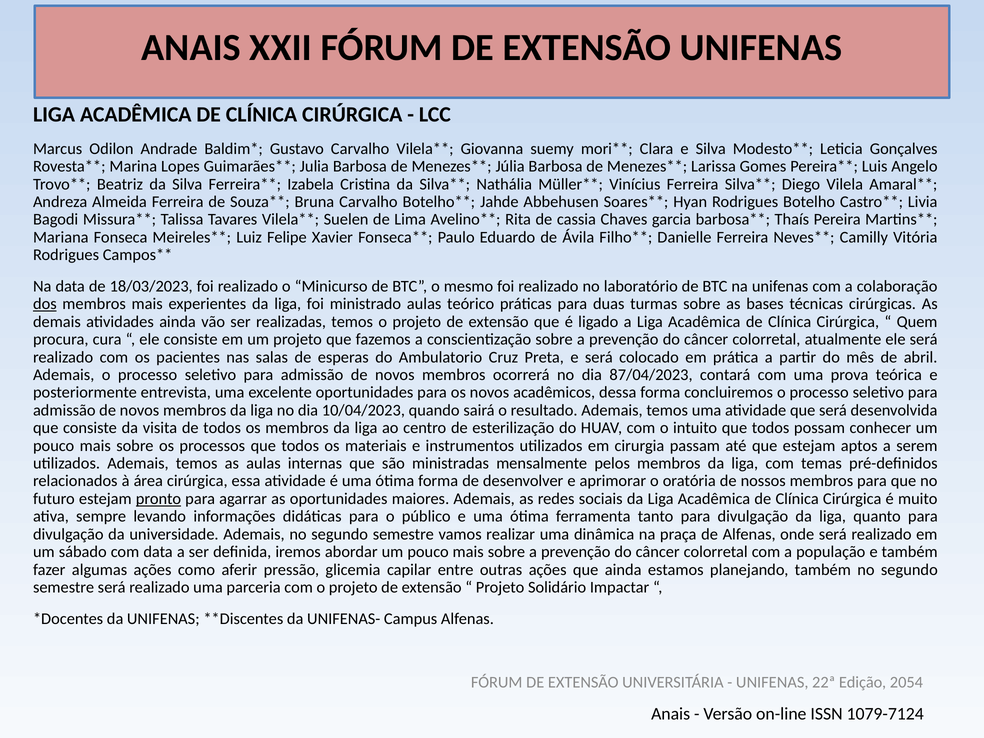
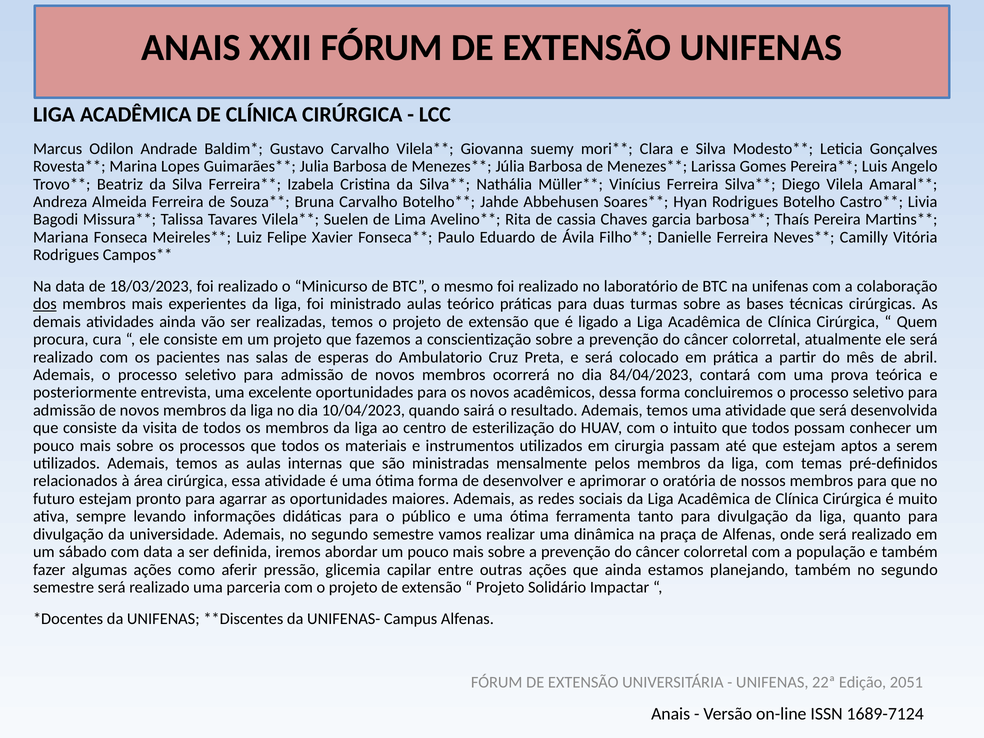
87/04/2023: 87/04/2023 -> 84/04/2023 (651, 375)
pronto underline: present -> none (158, 499)
2054: 2054 -> 2051 (906, 682)
1079-7124: 1079-7124 -> 1689-7124 (885, 714)
